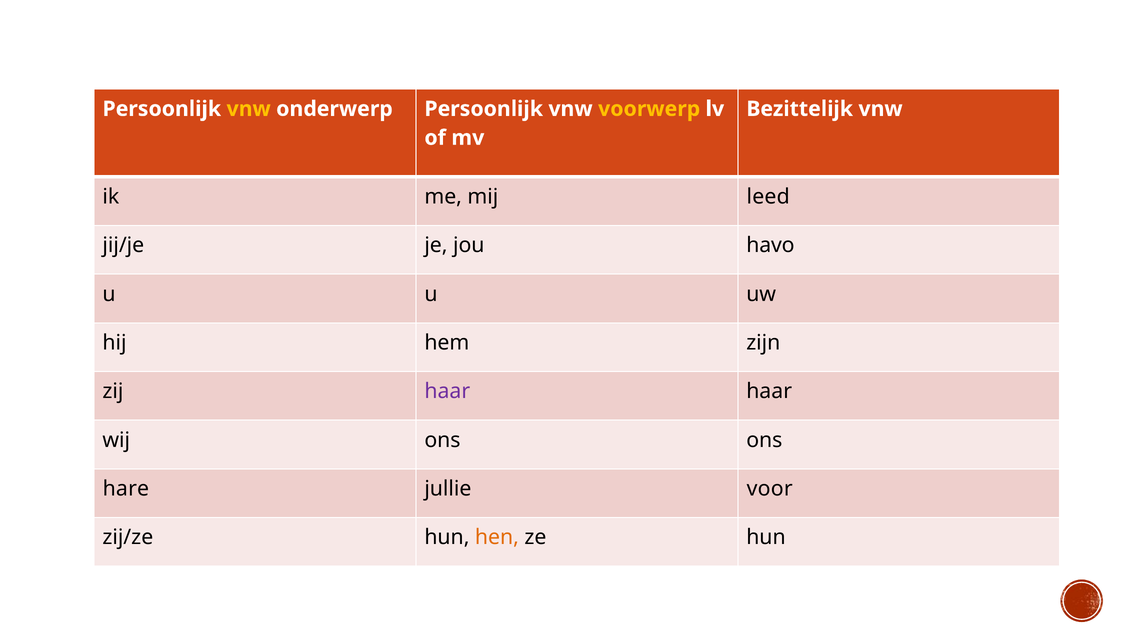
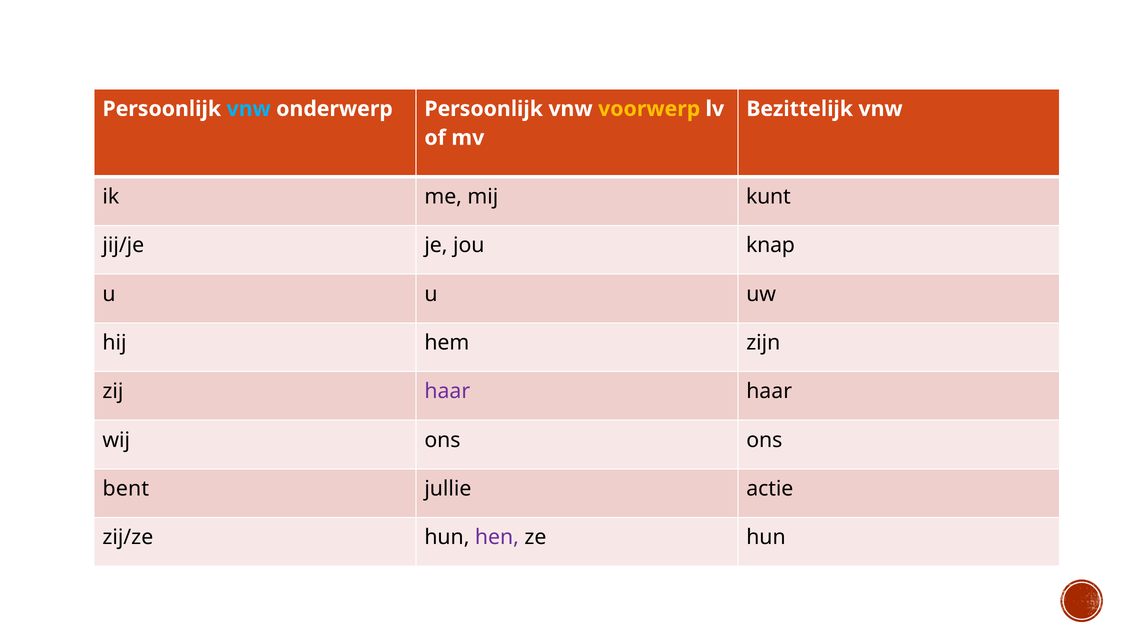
vnw colour: yellow -> light blue (249, 109)
leed: leed -> kunt (768, 197)
havo: havo -> knap (770, 245)
hare: hare -> bent (126, 489)
voor: voor -> actie (770, 489)
hen colour: orange -> purple (497, 537)
